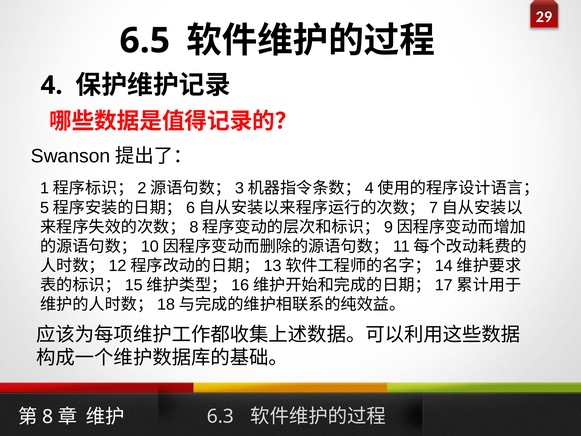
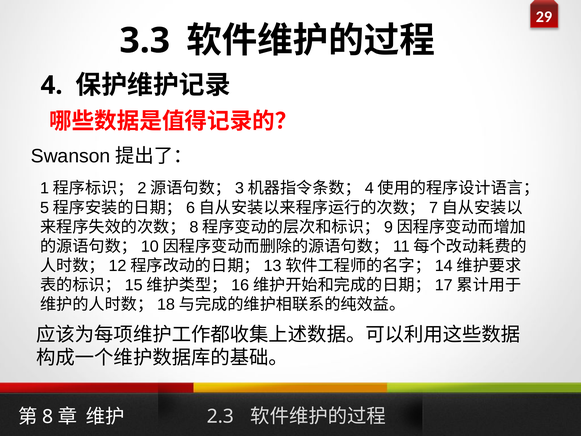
6.5: 6.5 -> 3.3 (145, 41)
6.3: 6.3 -> 2.3 (220, 416)
